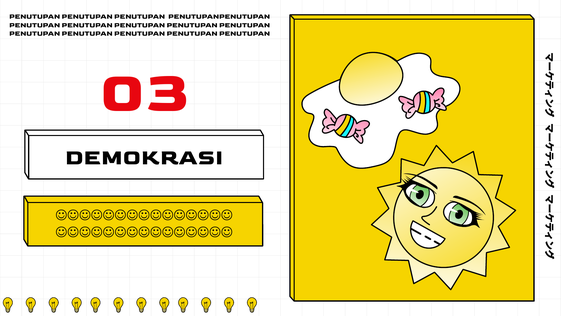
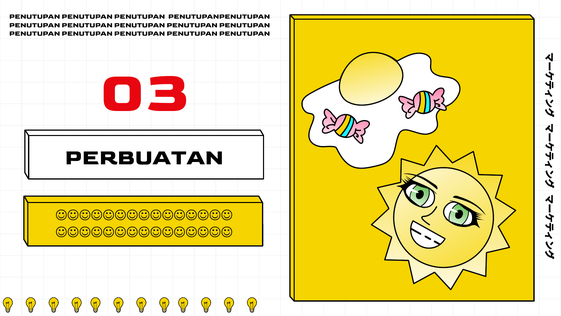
DEMOKRASI: DEMOKRASI -> PERBUATAN (144, 157)
